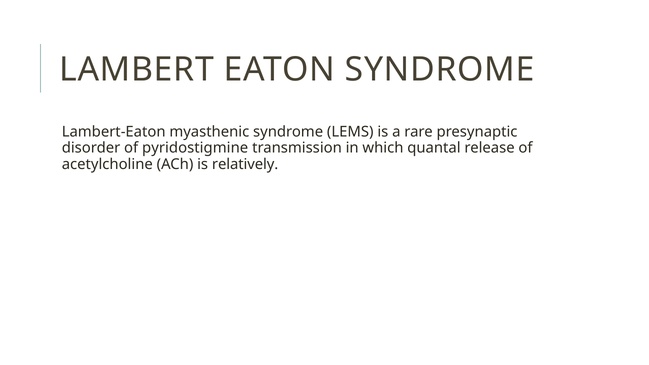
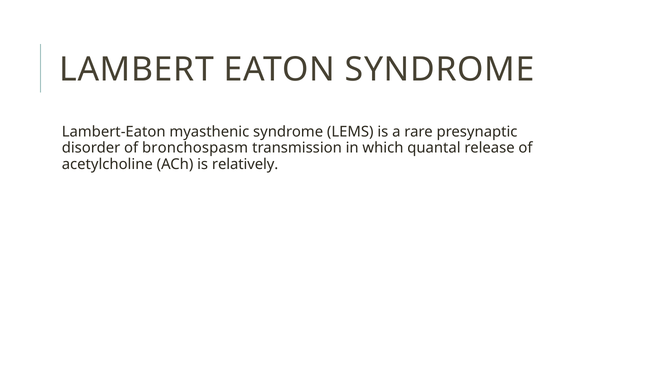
pyridostigmine: pyridostigmine -> bronchospasm (195, 148)
